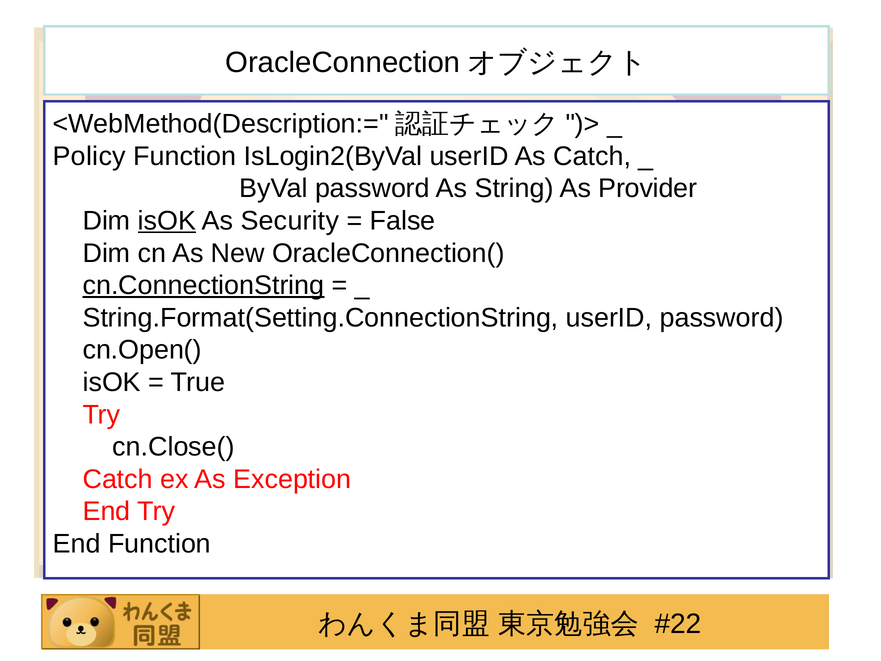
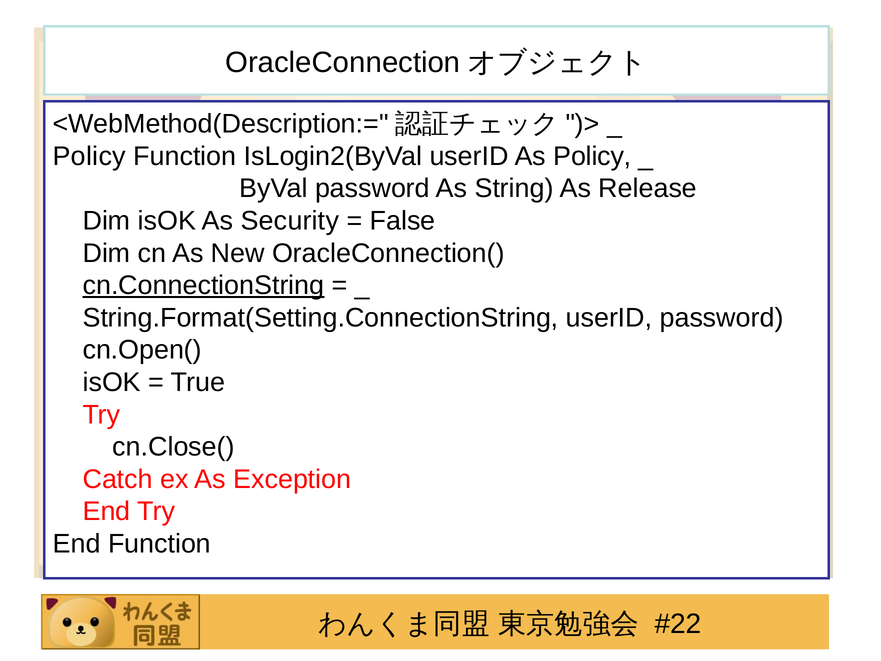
As Catch: Catch -> Policy (592, 156)
Provider: Provider -> Release (648, 188)
isOK underline: present -> none (167, 221)
